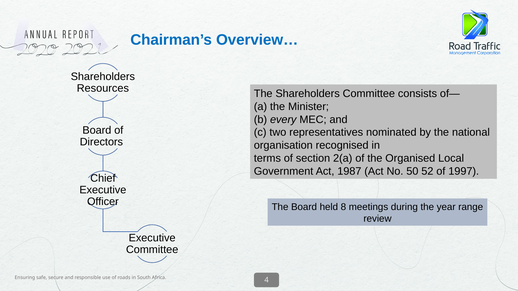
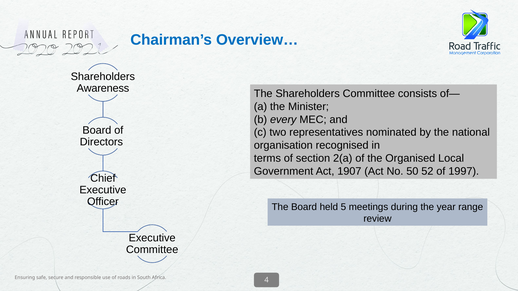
Resources: Resources -> Awareness (103, 88)
1987: 1987 -> 1907 (349, 171)
8: 8 -> 5 (343, 207)
